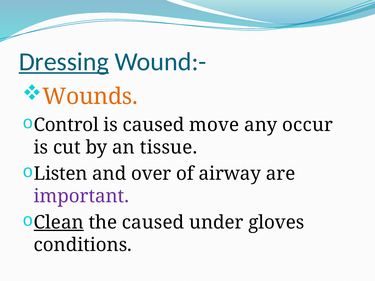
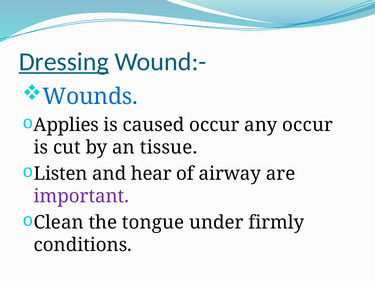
Wounds colour: orange -> blue (90, 97)
Control: Control -> Applies (66, 125)
caused move: move -> occur (214, 125)
over: over -> hear (151, 174)
Clean underline: present -> none (59, 223)
the caused: caused -> tongue (153, 223)
gloves: gloves -> firmly (276, 223)
